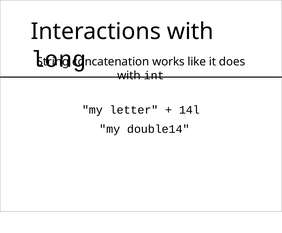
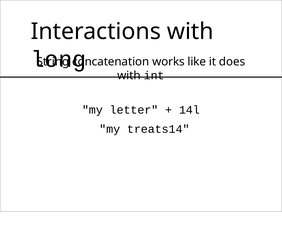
double14: double14 -> treats14 (158, 129)
